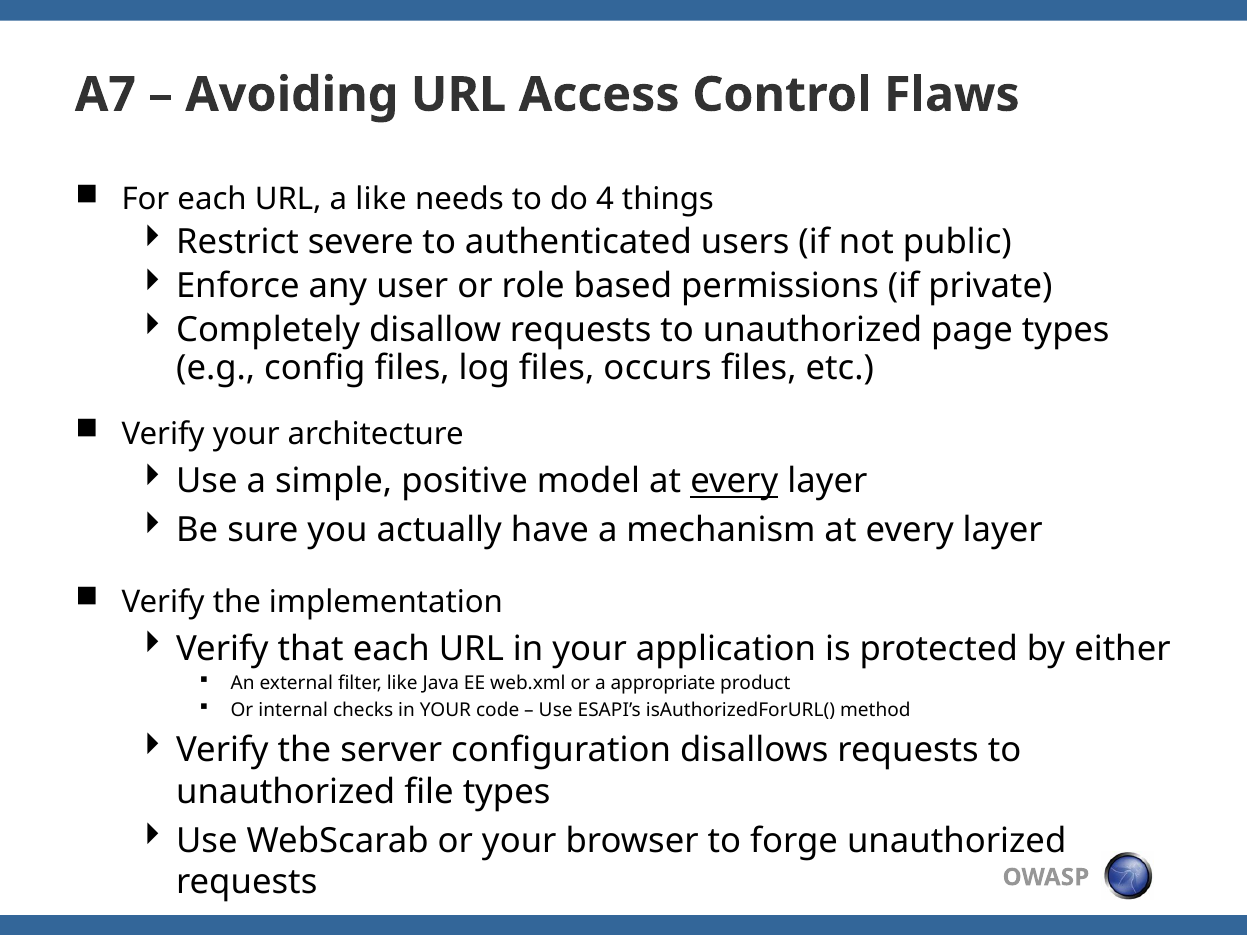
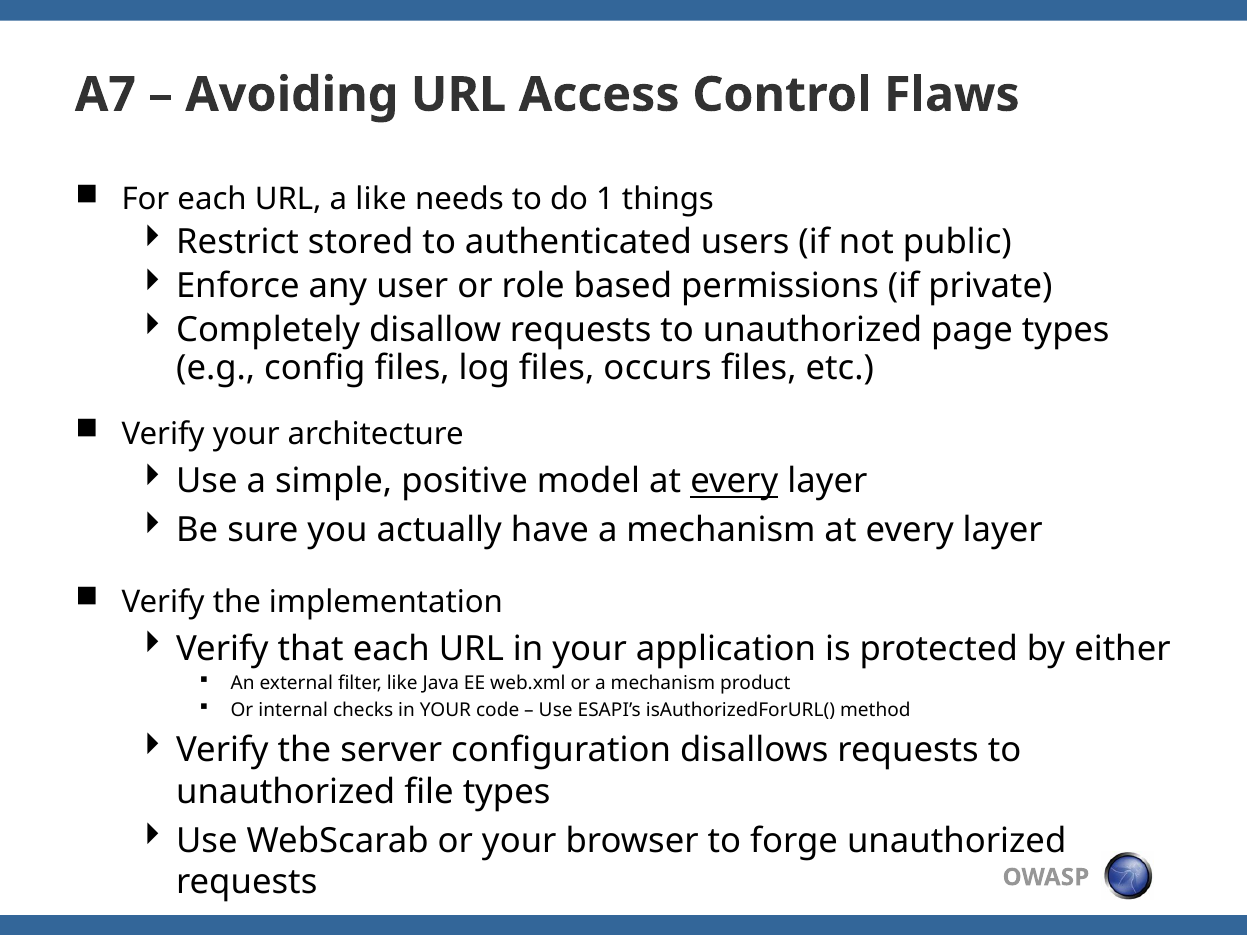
4: 4 -> 1 (605, 200)
severe: severe -> stored (361, 242)
or a appropriate: appropriate -> mechanism (663, 684)
